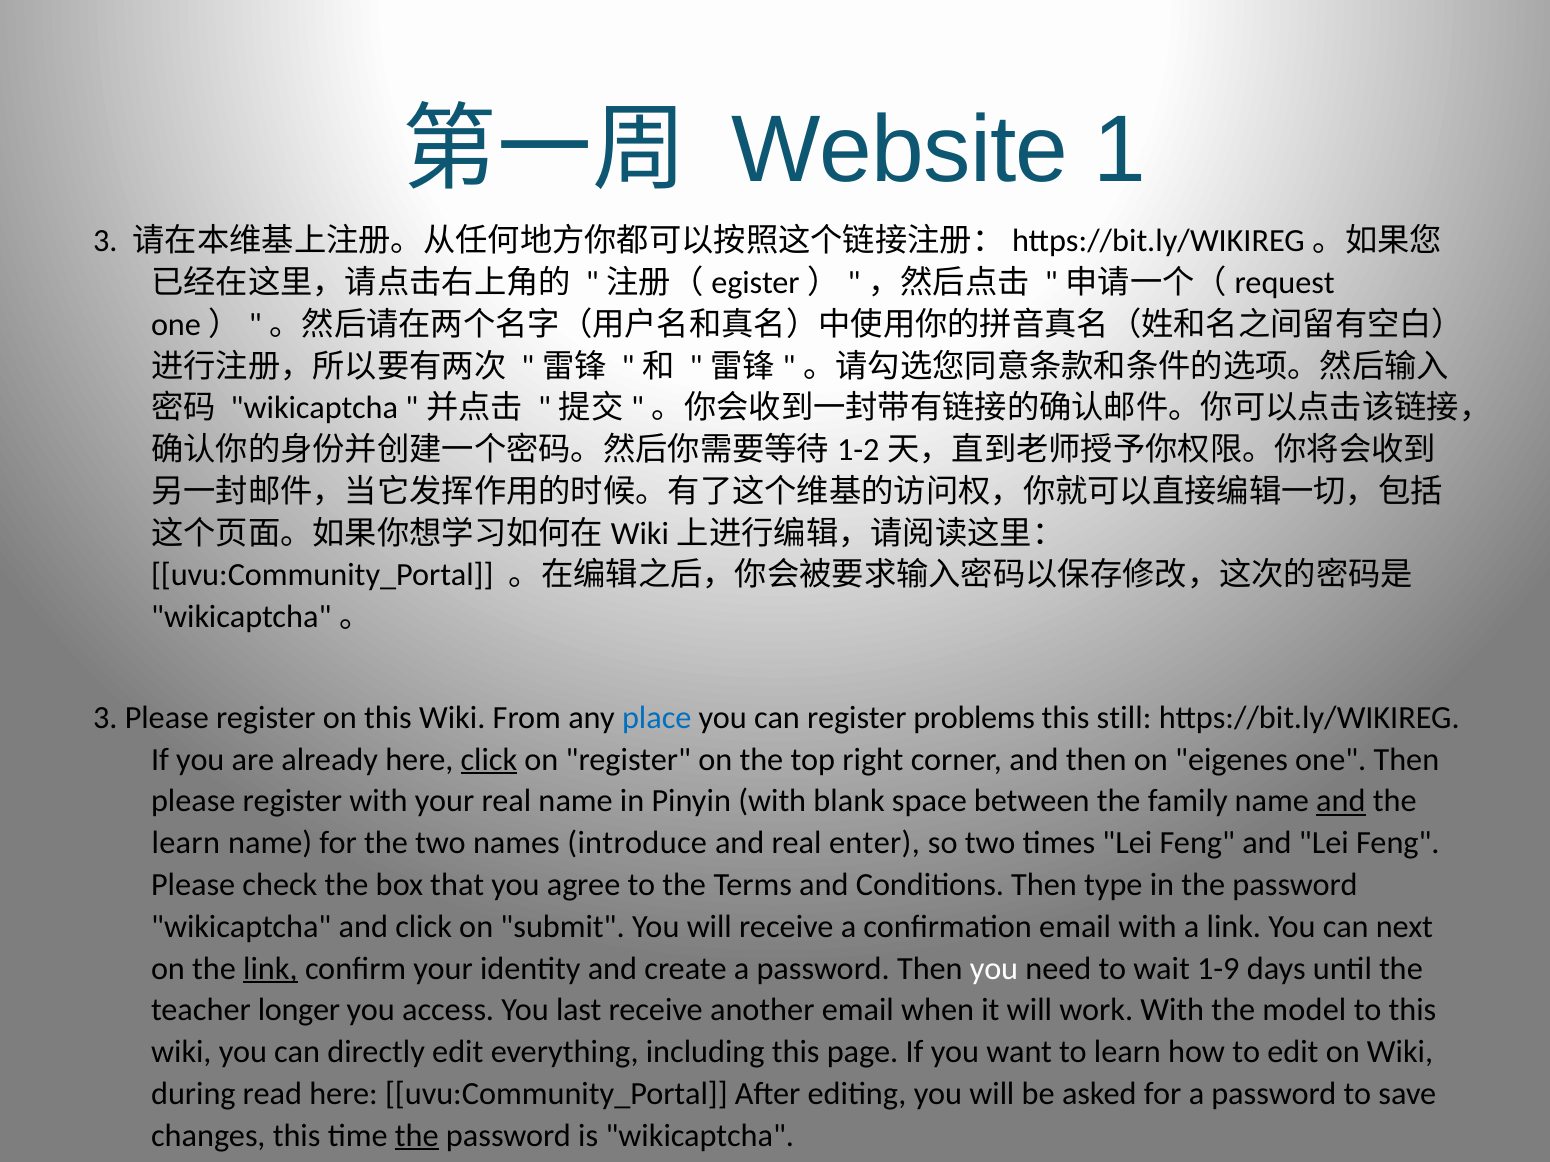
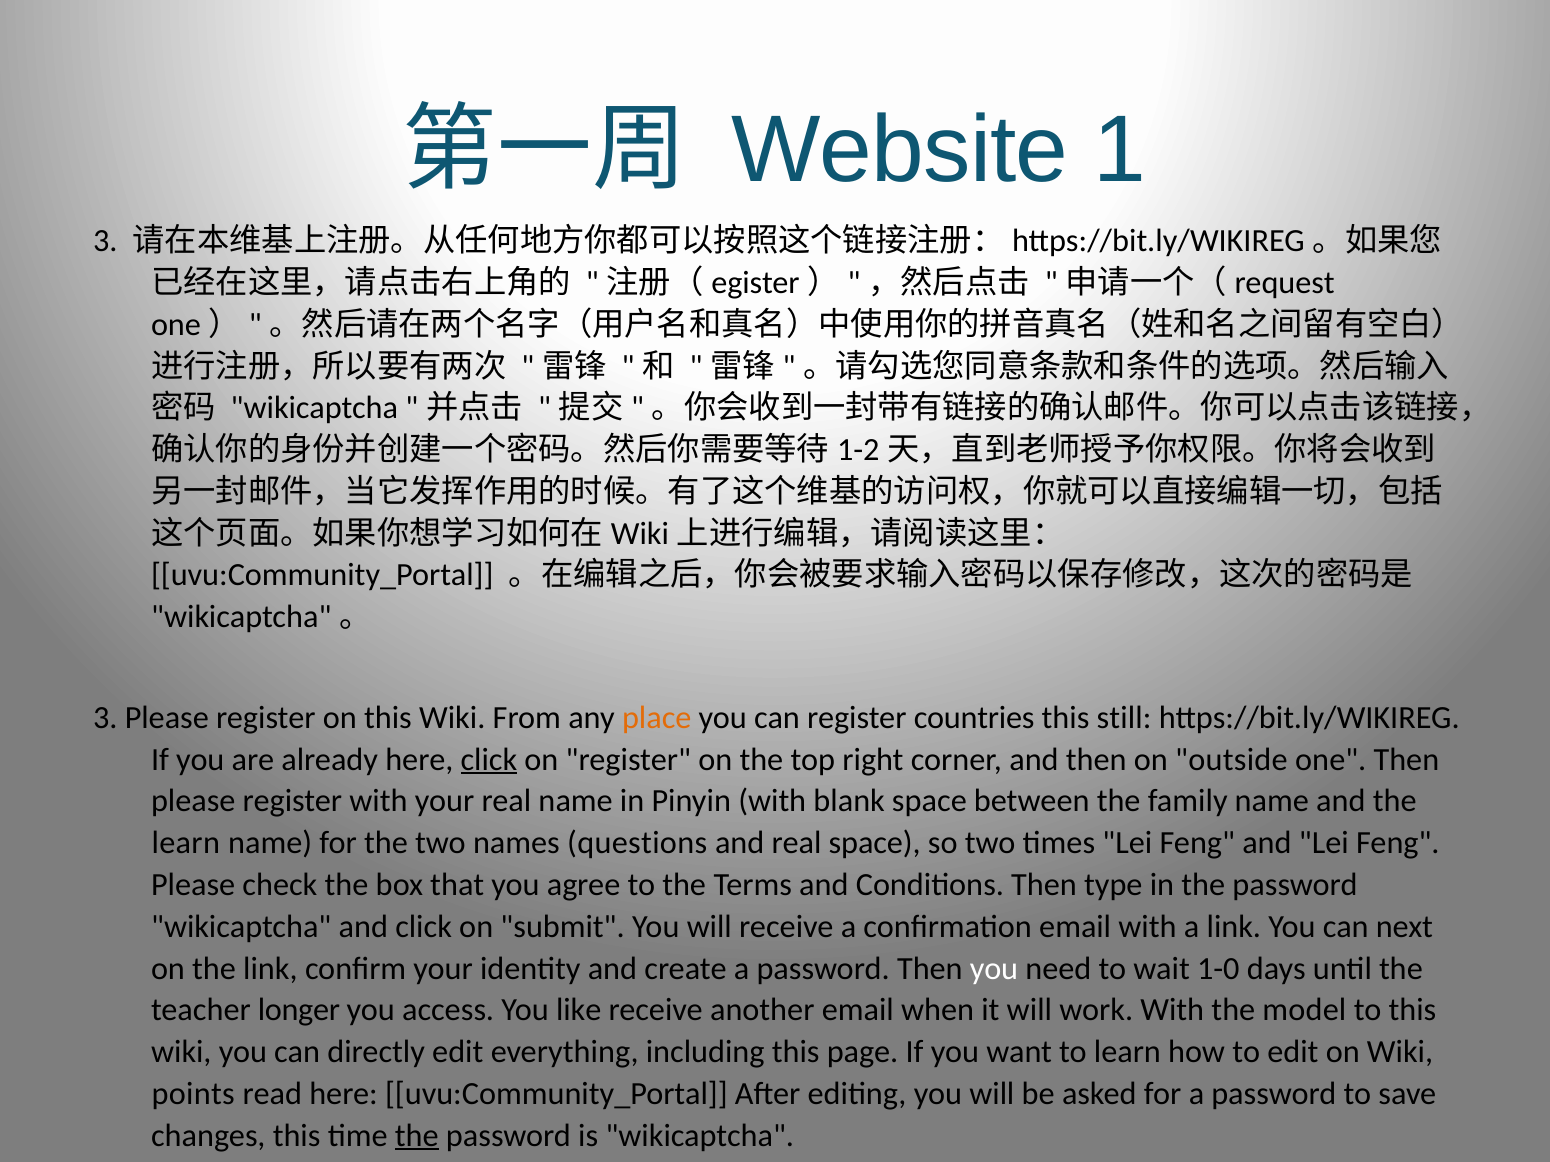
place colour: blue -> orange (657, 718)
problems: problems -> countries (974, 718)
eigenes: eigenes -> outside (1231, 760)
and underline: present -> none (1341, 802)
introduce: introduce -> questions (637, 843)
real enter: enter -> space (875, 843)
link underline: present -> none (270, 969)
1-9: 1-9 -> 1-0 (1218, 969)
last: last -> like (579, 1011)
during: during -> points (193, 1094)
